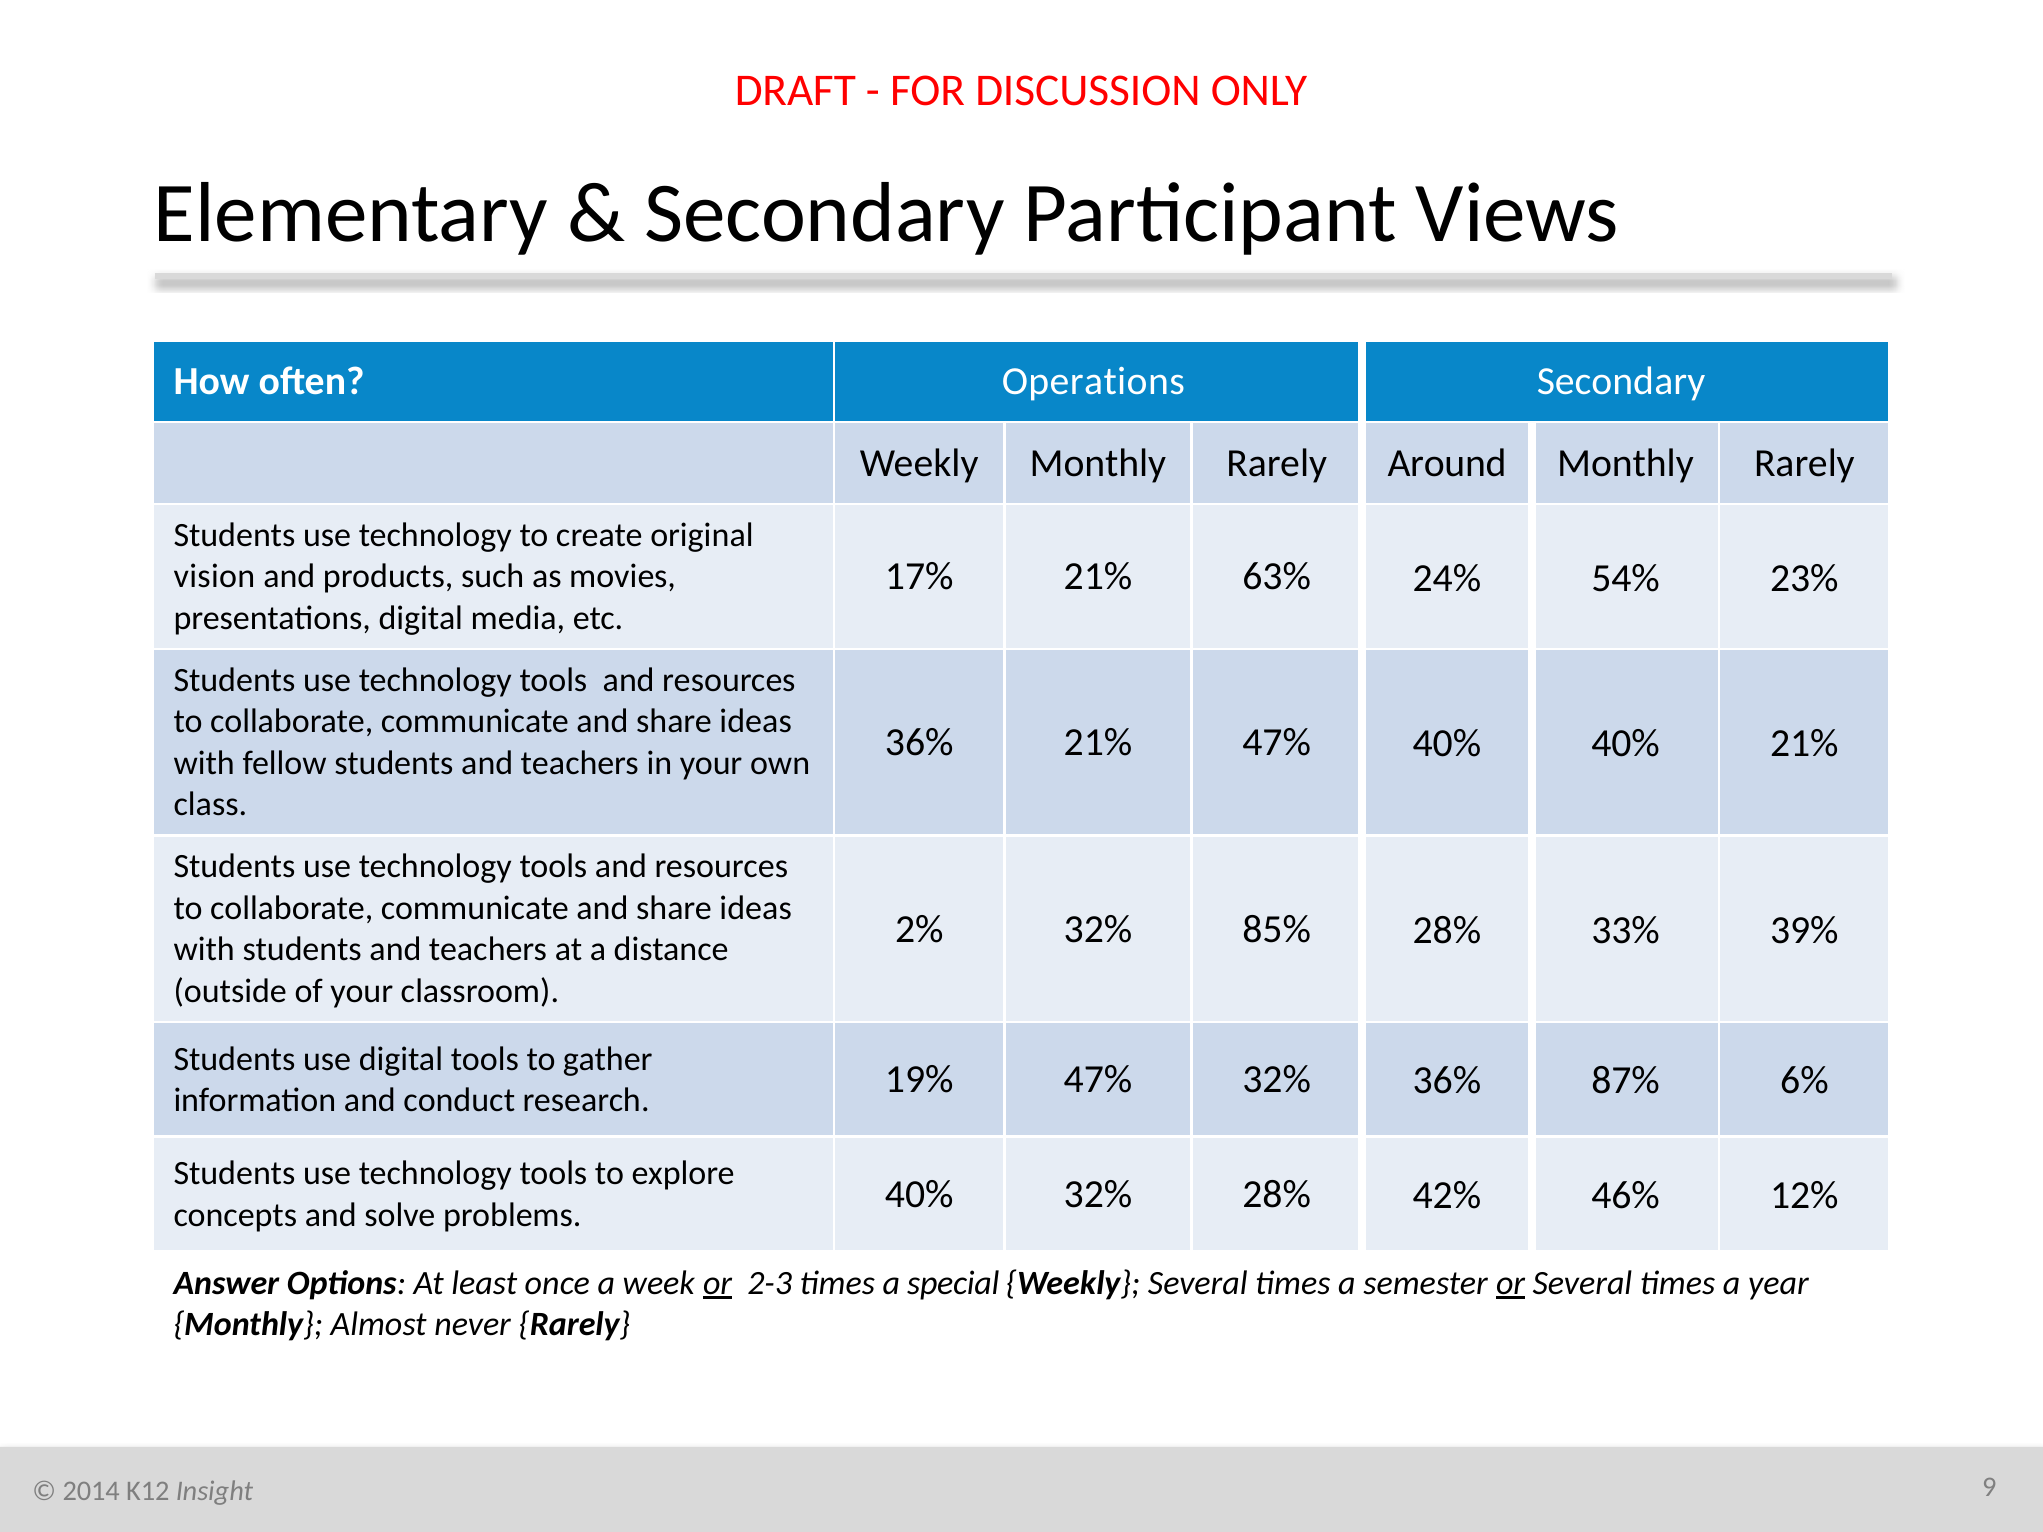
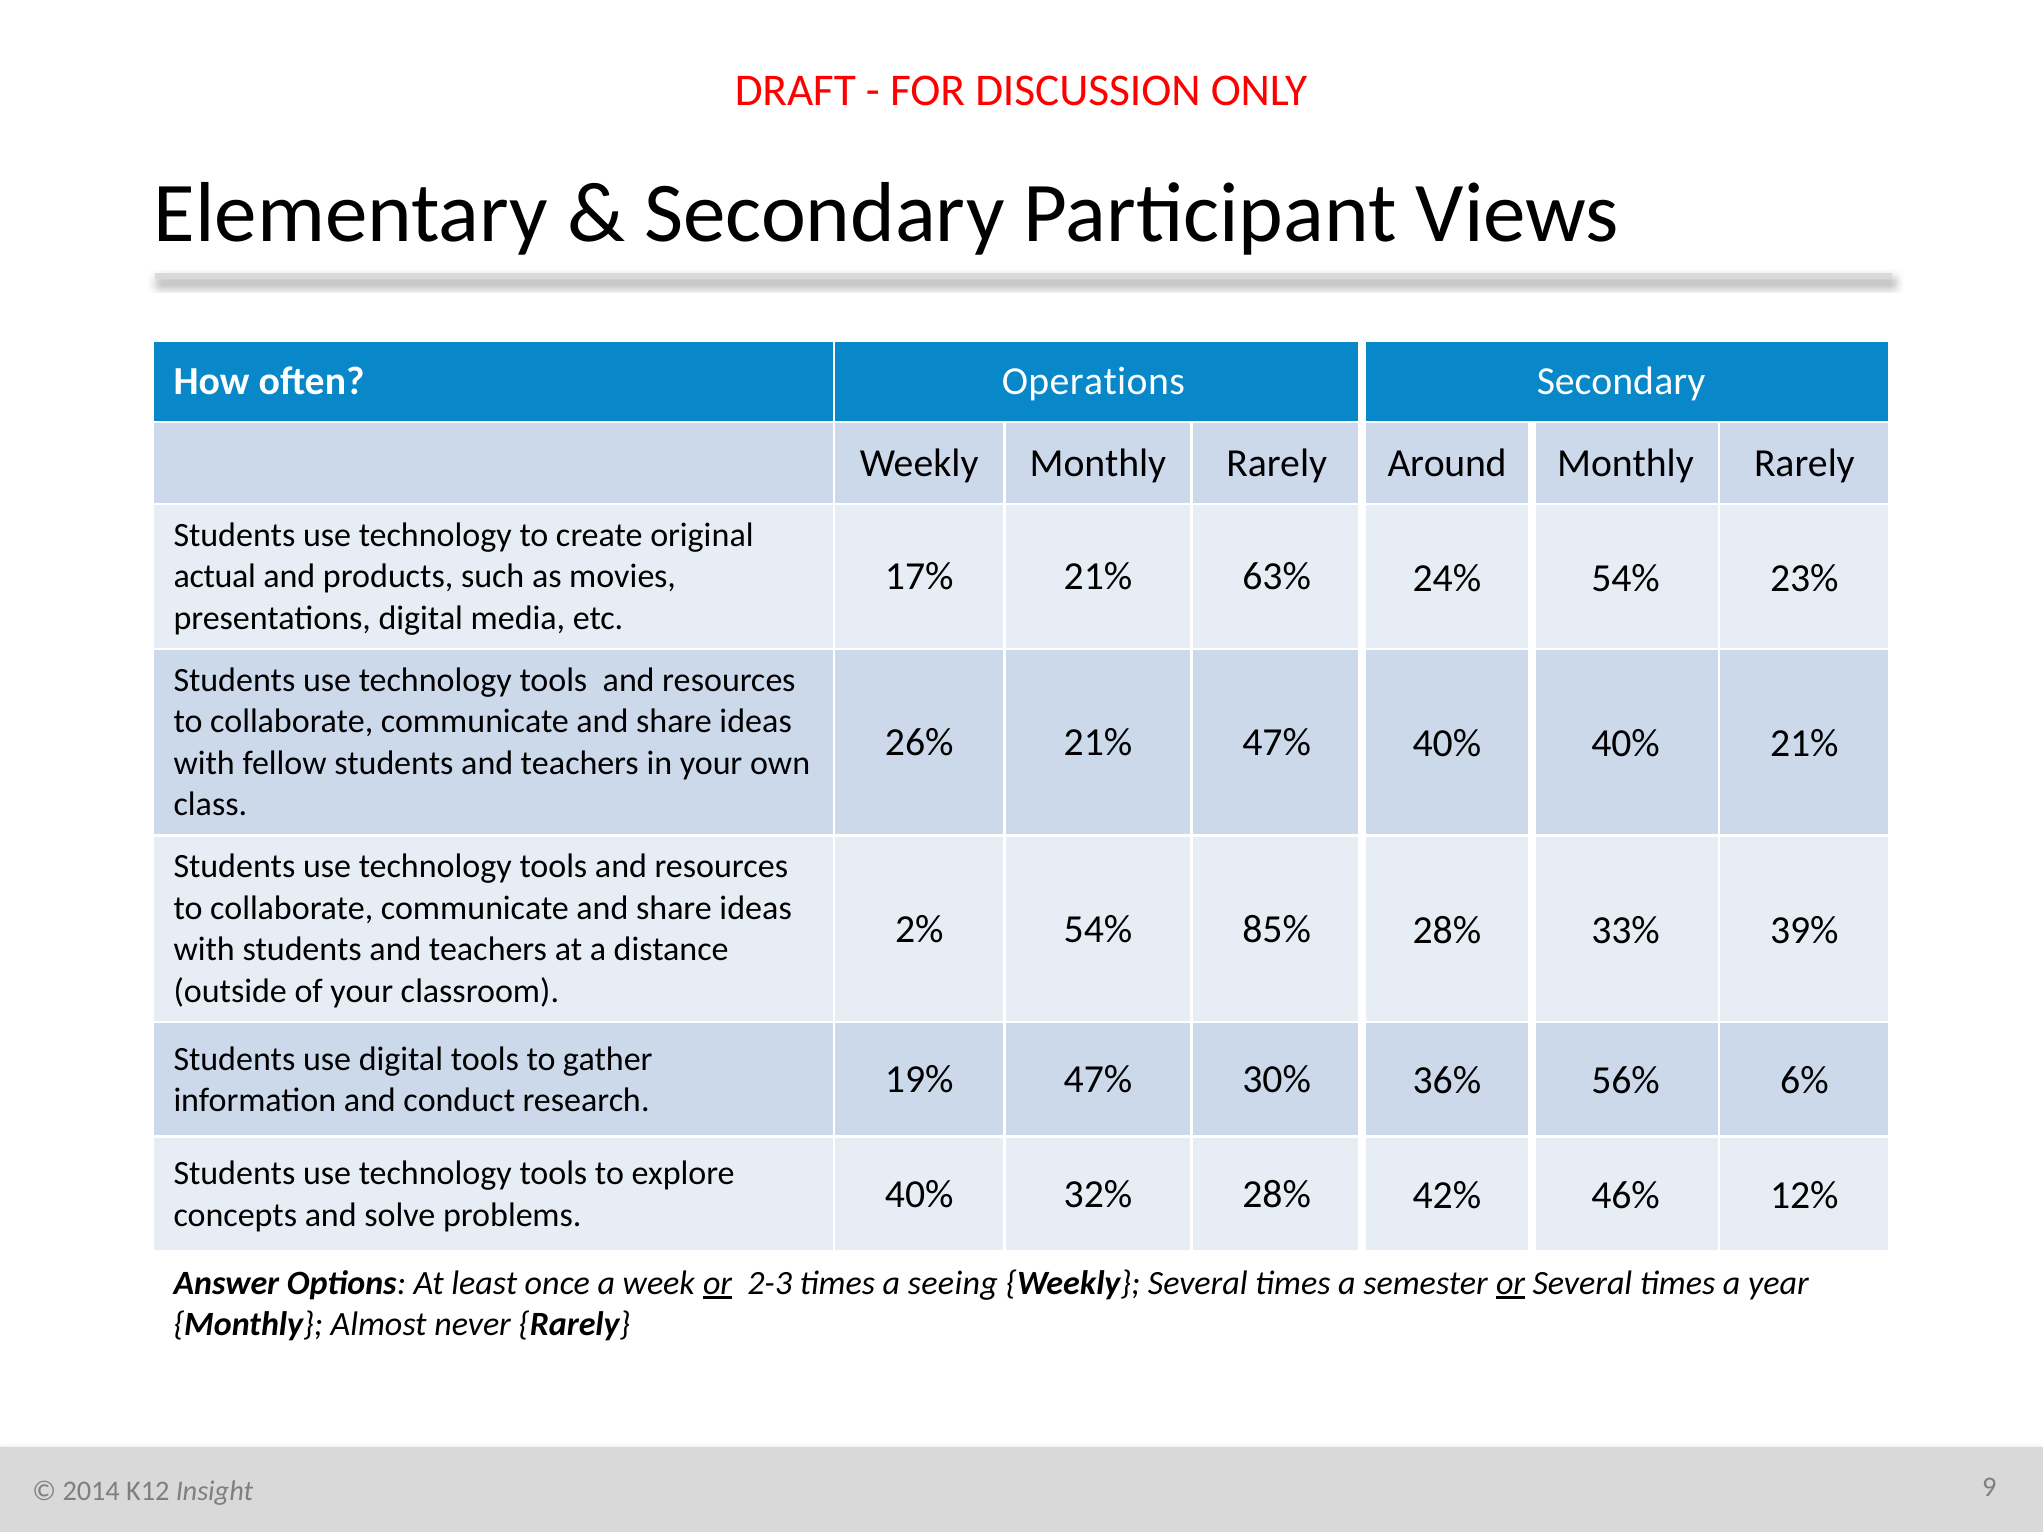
vision: vision -> actual (215, 577)
36%: 36% -> 26% (919, 743)
2% 32%: 32% -> 54% (1098, 929)
47% 32%: 32% -> 30% (1277, 1080)
87%: 87% -> 56% (1626, 1081)
special: special -> seeing (953, 1283)
